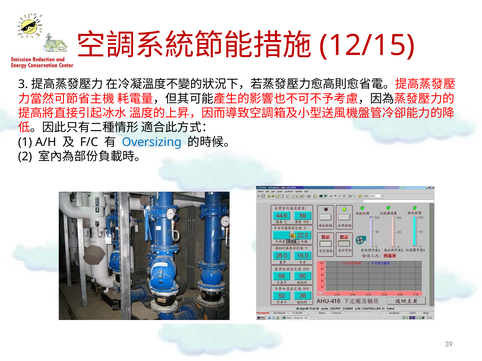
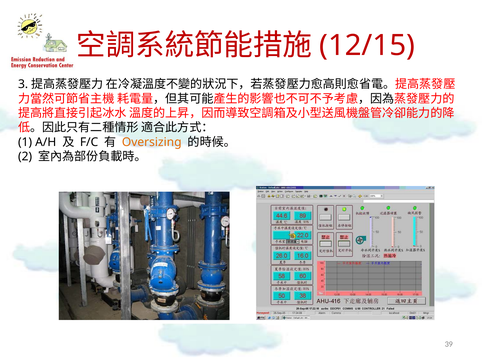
Oversizing colour: blue -> orange (152, 142)
